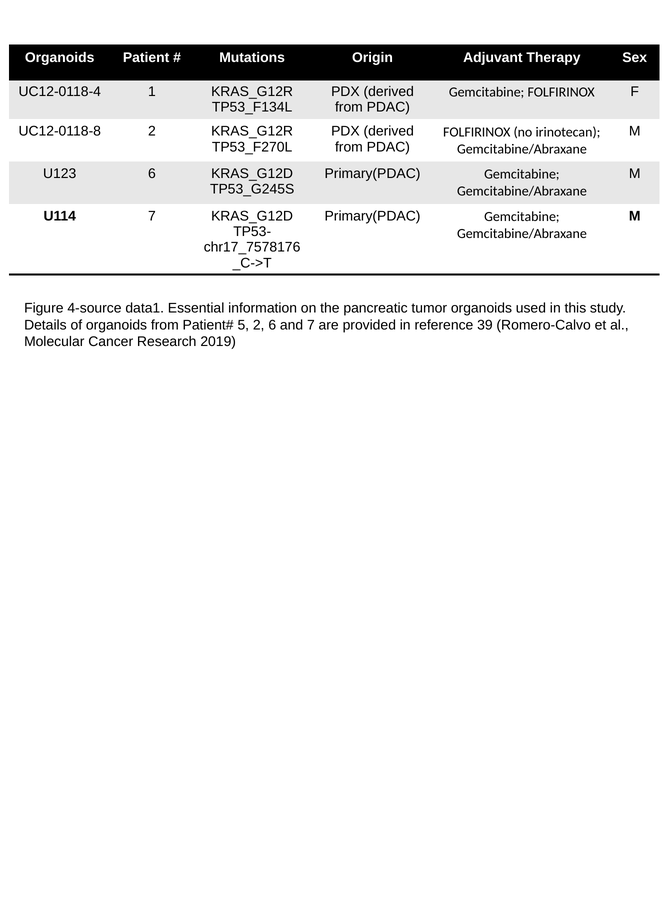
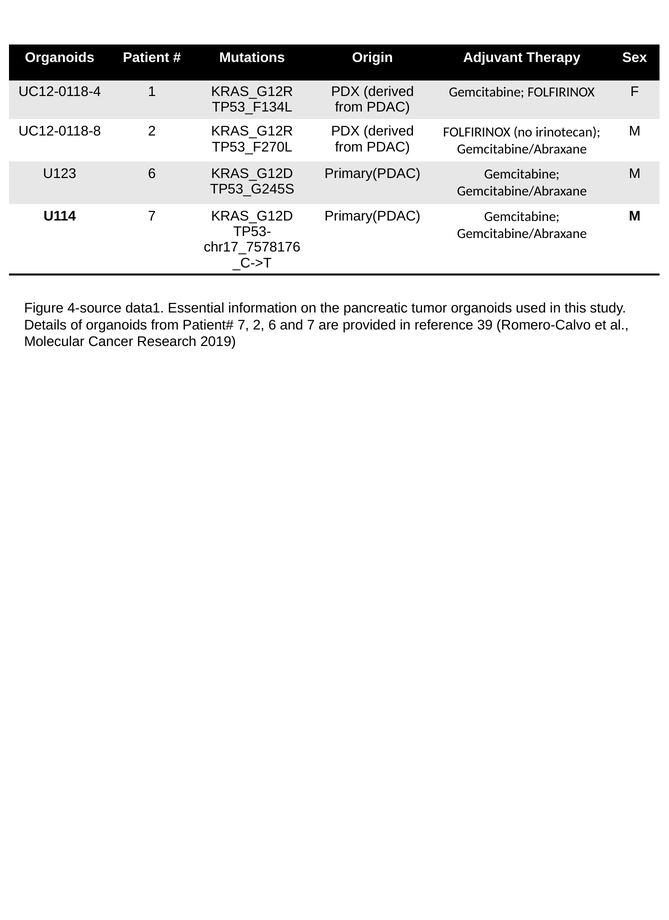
5: 5 -> 7 (243, 325)
